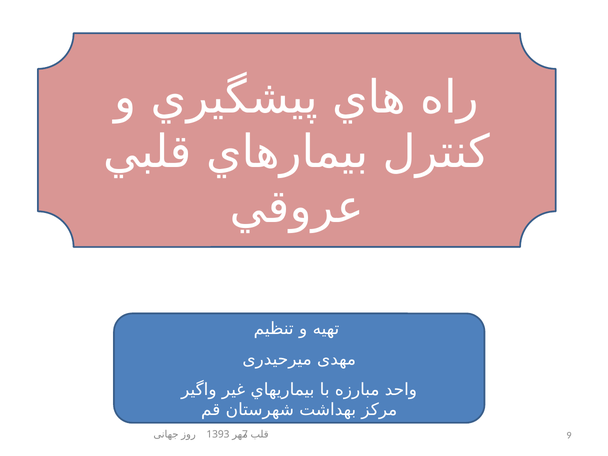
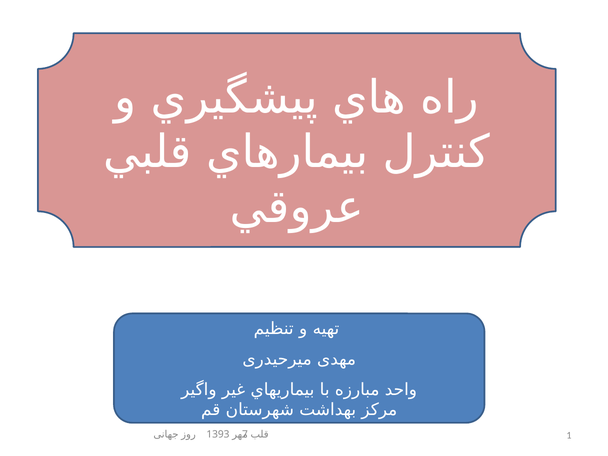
9: 9 -> 1 (569, 435)
